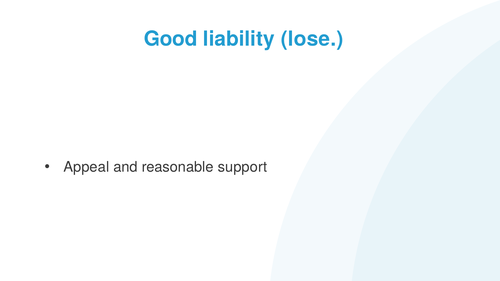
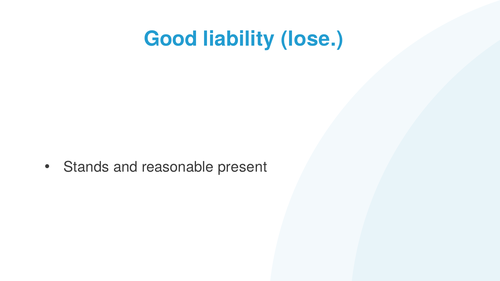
Appeal: Appeal -> Stands (86, 167)
support: support -> present (242, 167)
